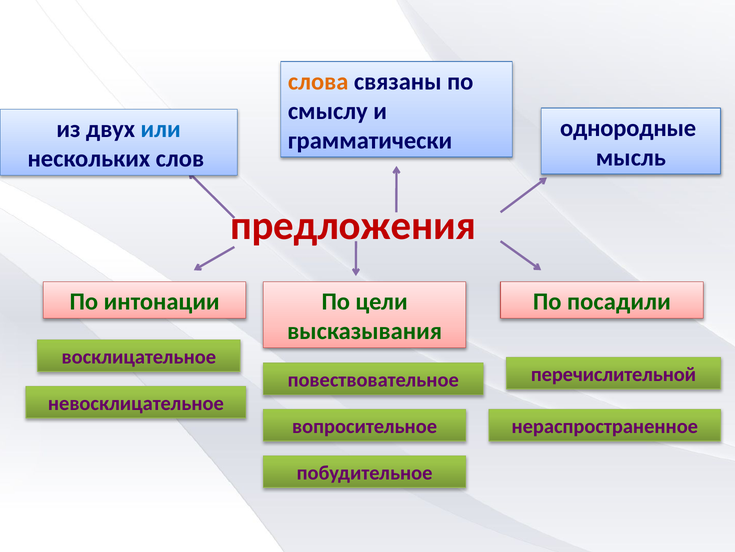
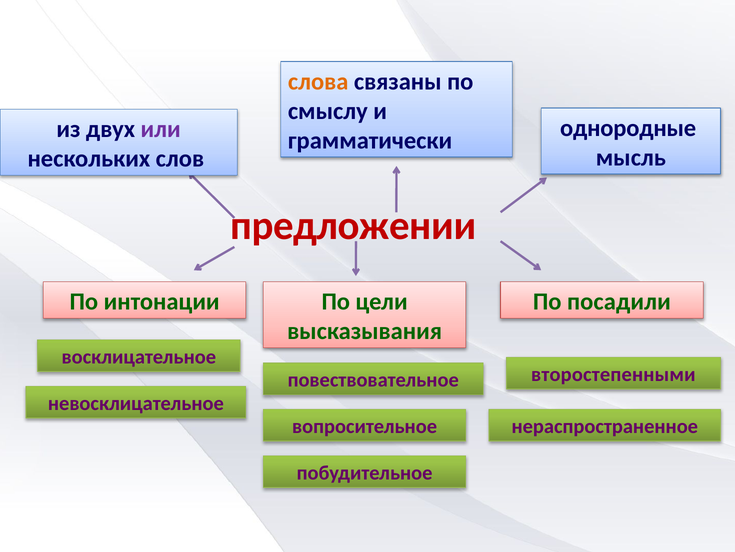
или colour: blue -> purple (161, 129)
предложения: предложения -> предложении (353, 226)
перечислительной: перечислительной -> второстепенными (613, 374)
